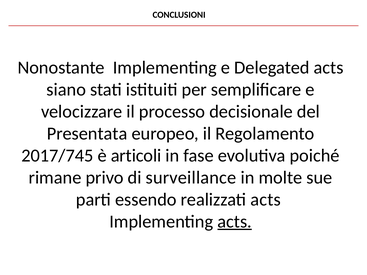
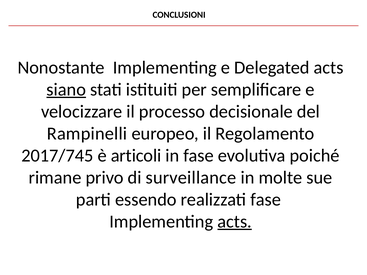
siano underline: none -> present (66, 90)
Presentata: Presentata -> Rampinelli (87, 134)
realizzati acts: acts -> fase (266, 200)
